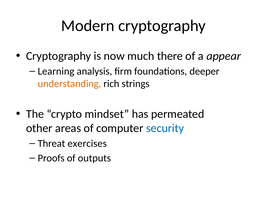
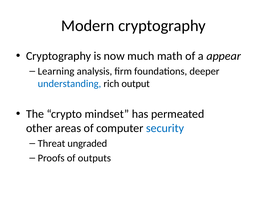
there: there -> math (170, 56)
understanding colour: orange -> blue (69, 84)
strings: strings -> output (136, 84)
exercises: exercises -> ungraded (87, 144)
